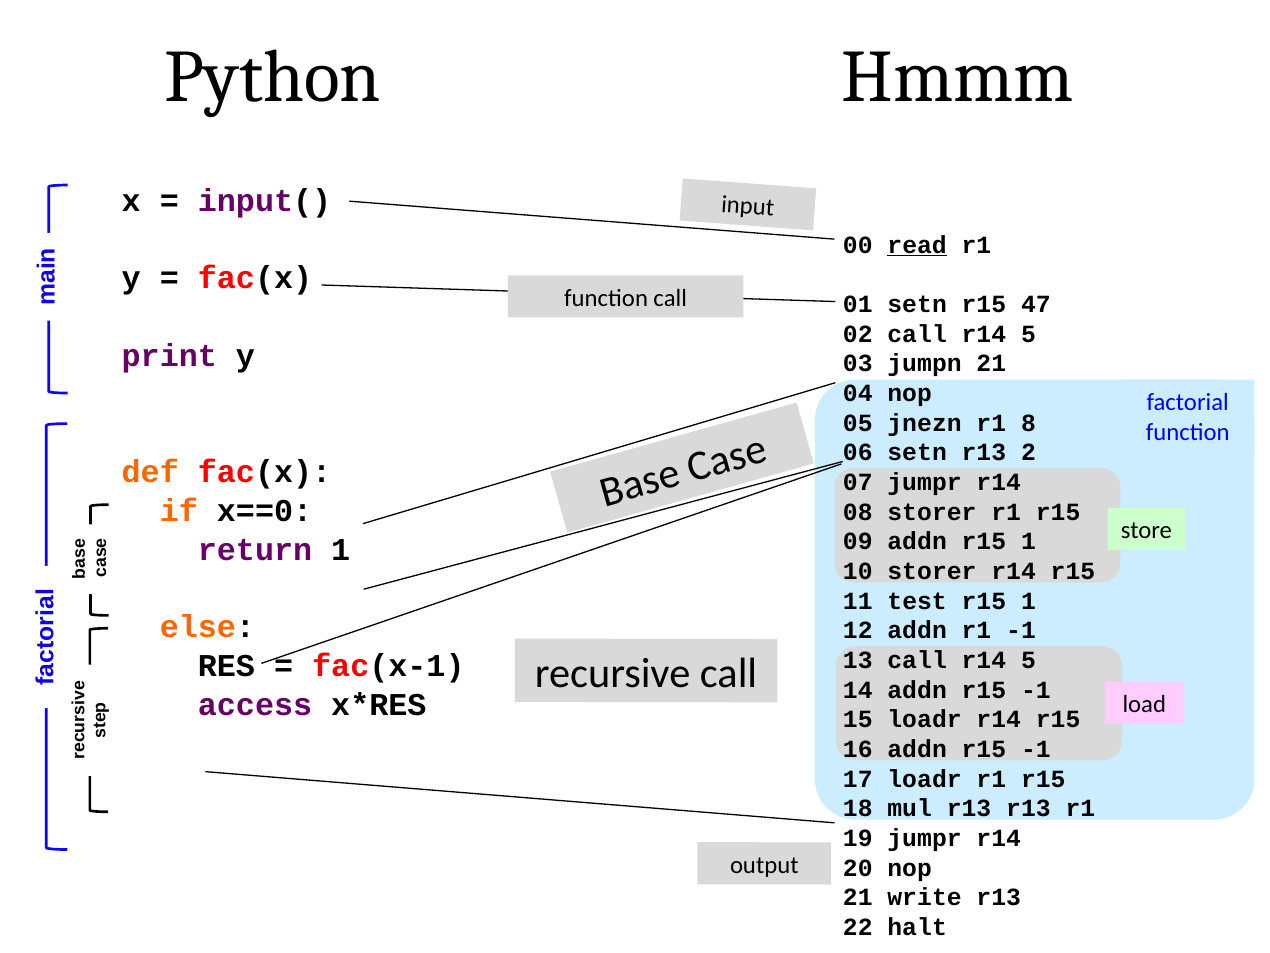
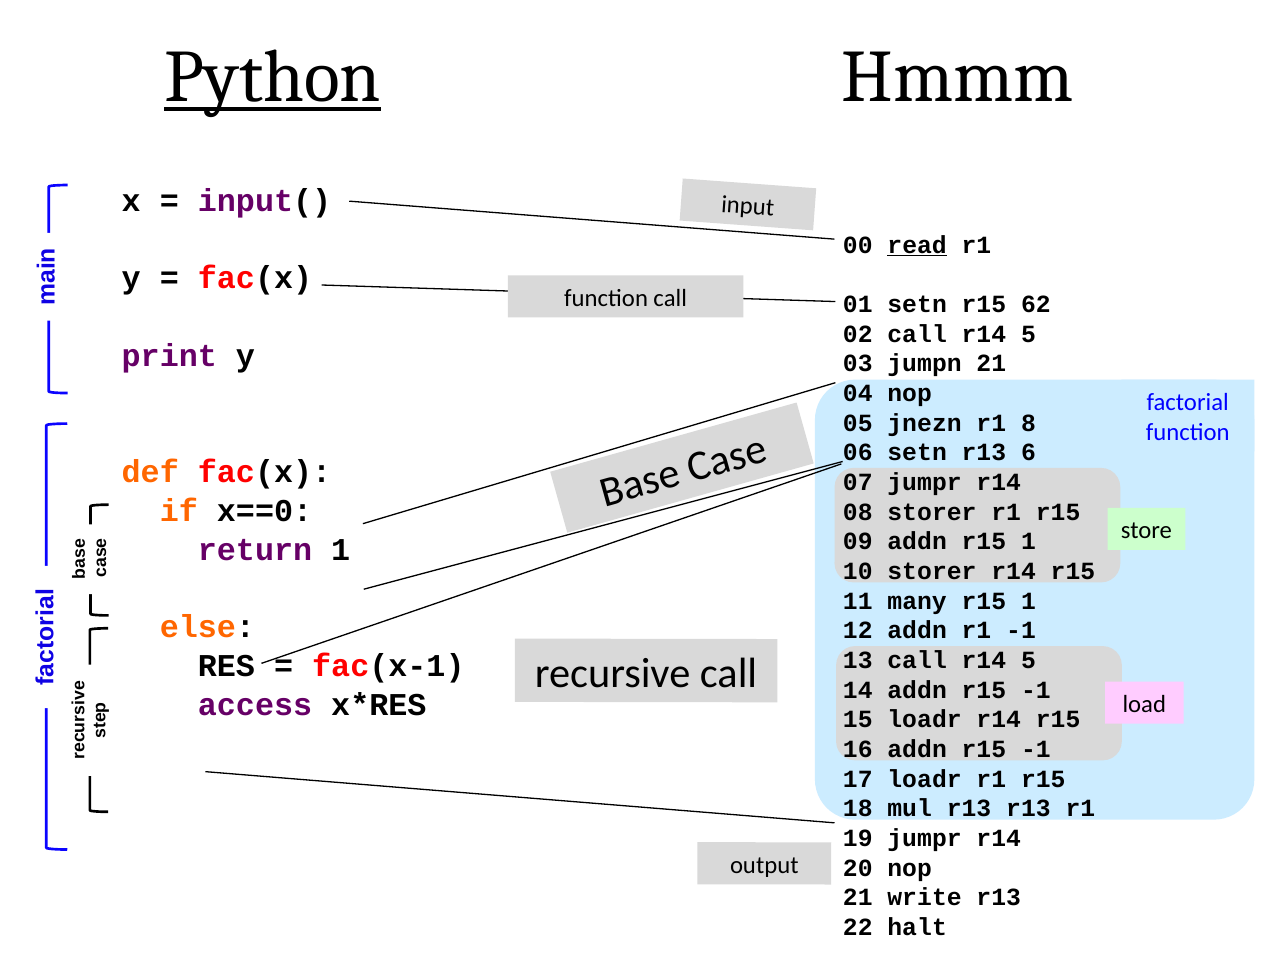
Python underline: none -> present (273, 77)
47: 47 -> 62 (1036, 304)
2: 2 -> 6 (1028, 453)
test: test -> many (917, 601)
